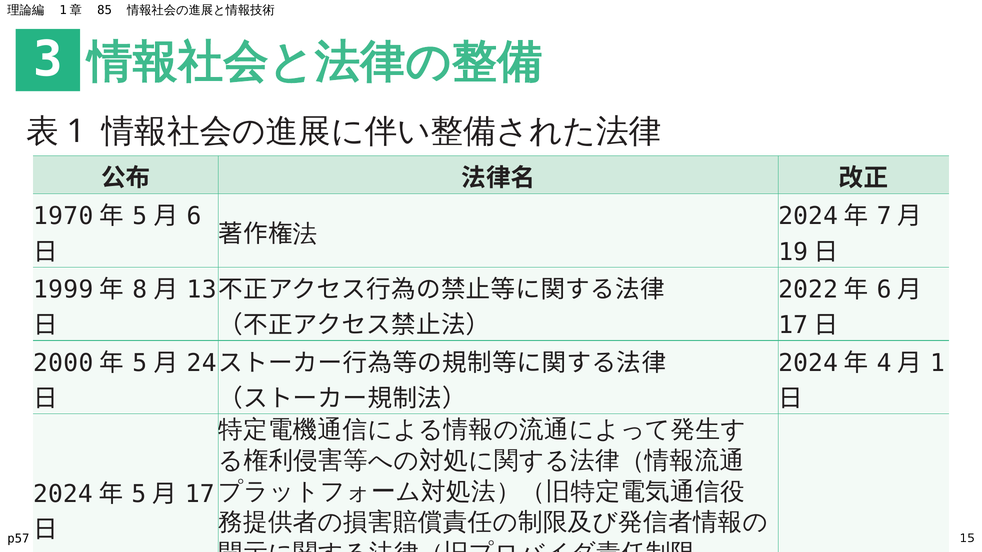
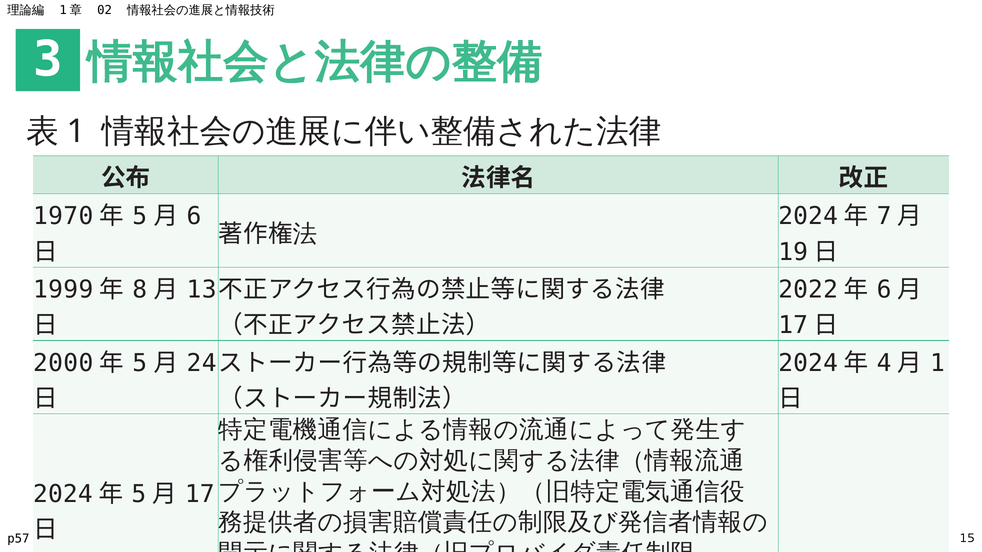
85: 85 -> 02 (105, 10)
